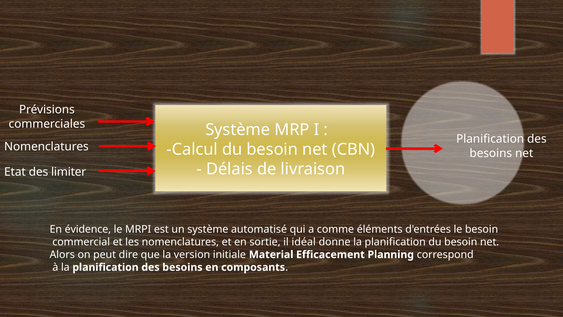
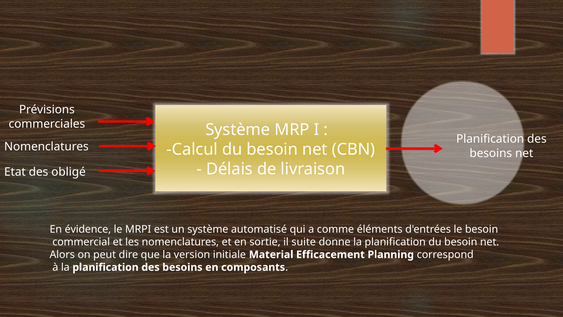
limiter: limiter -> obligé (69, 172)
idéal: idéal -> suite (304, 242)
